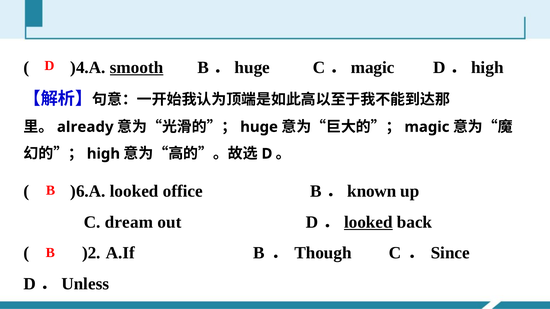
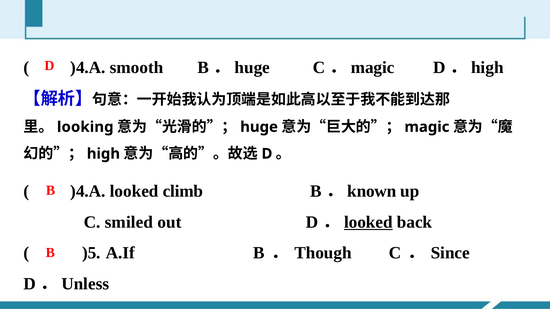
smooth underline: present -> none (137, 68)
already: already -> looking (85, 127)
)6.A: )6.A -> )4.A (88, 191)
office: office -> climb (183, 191)
dream: dream -> smiled (129, 222)
)2: )2 -> )5 (91, 253)
